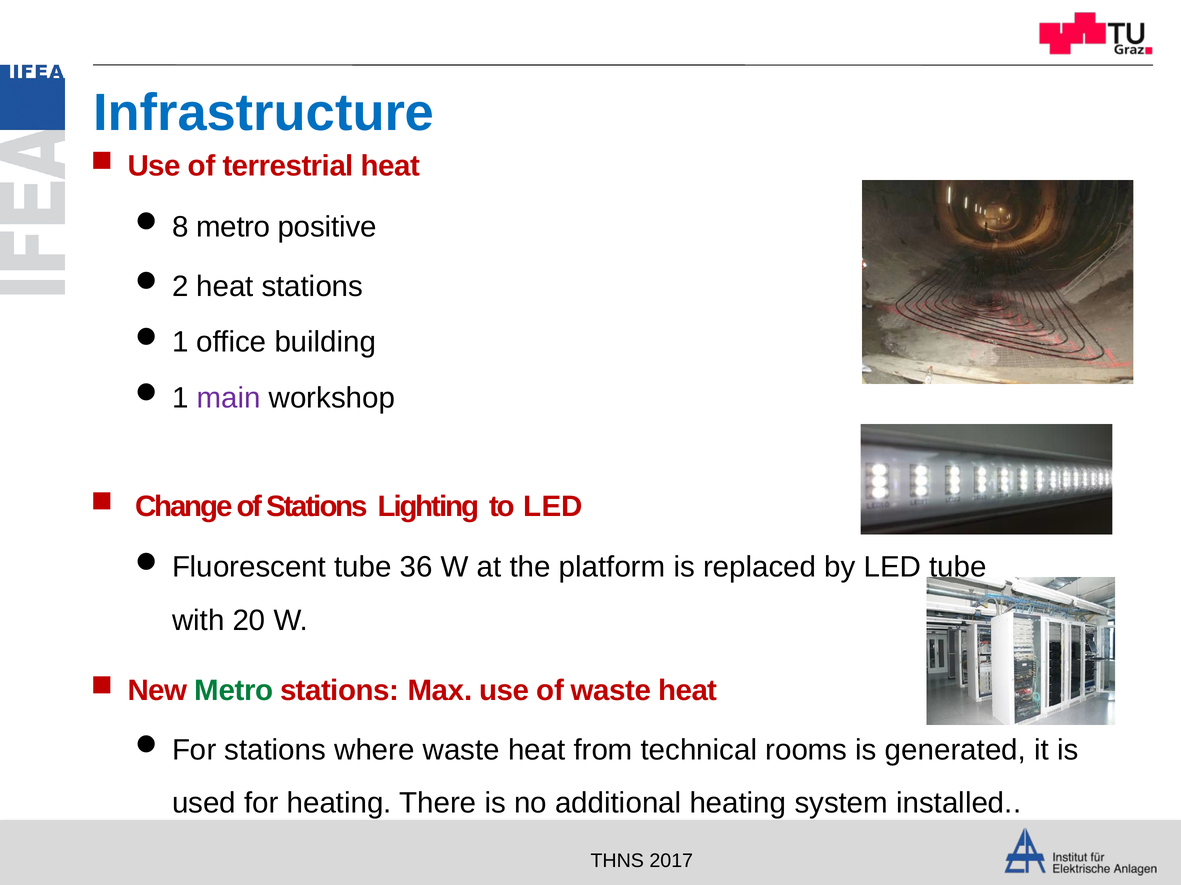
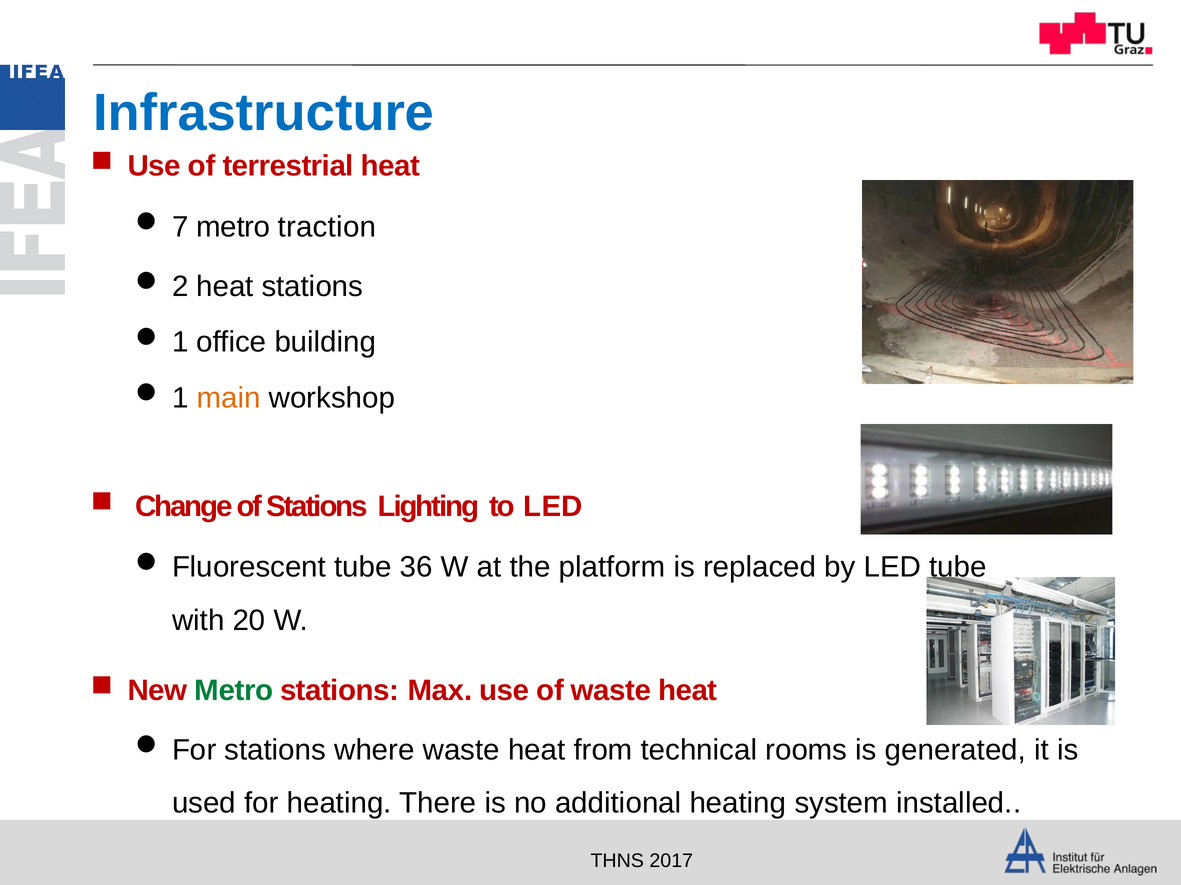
8: 8 -> 7 (180, 227)
positive: positive -> traction (327, 227)
main colour: purple -> orange (229, 398)
